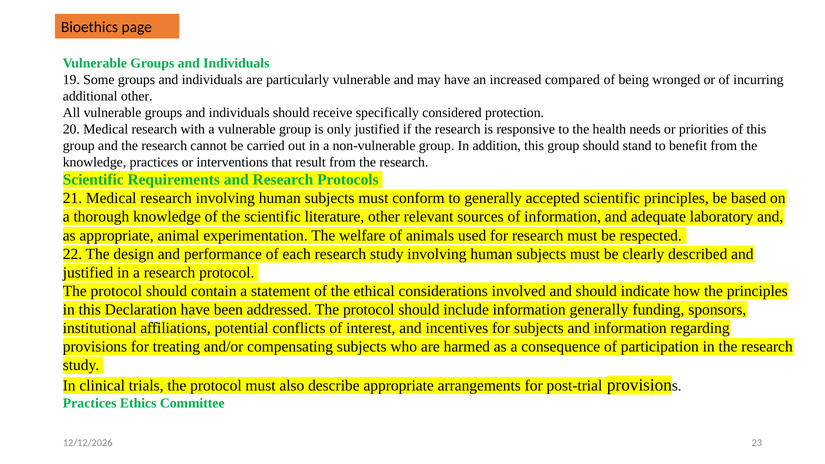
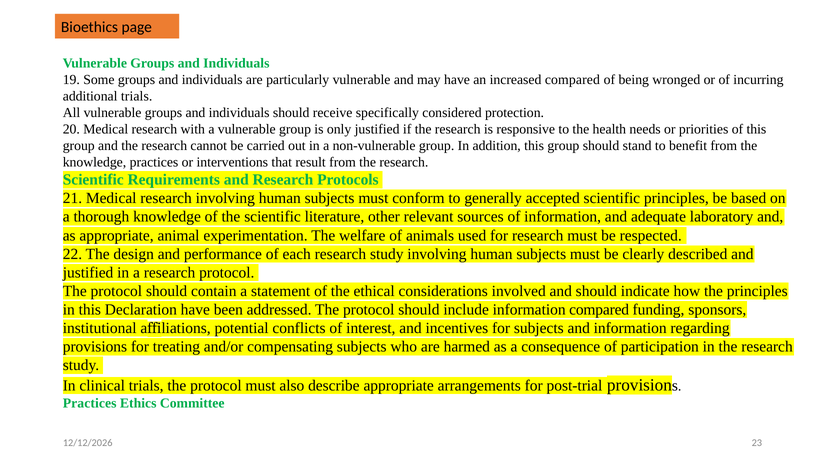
additional other: other -> trials (137, 96)
information generally: generally -> compared (599, 310)
